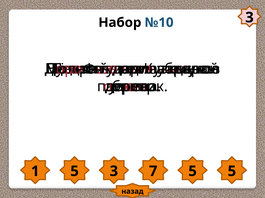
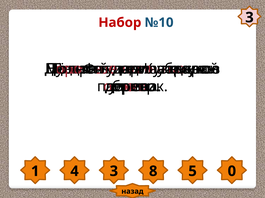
Набор colour: black -> red (120, 23)
1 5: 5 -> 4 (75, 172)
7: 7 -> 8 (153, 172)
5 5: 5 -> 0 (232, 172)
